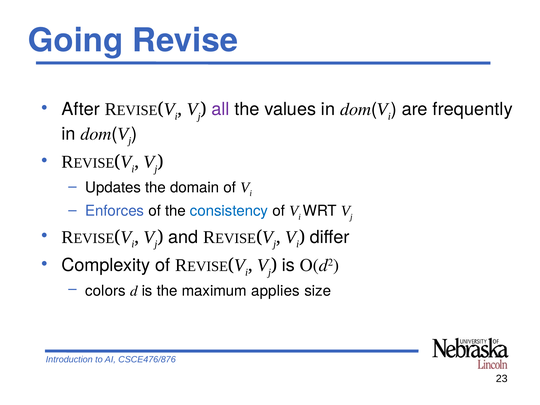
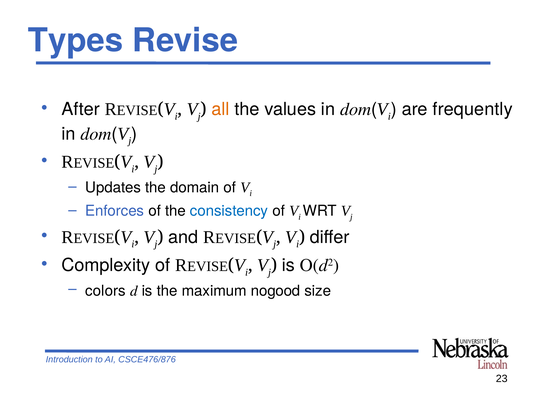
Going: Going -> Types (76, 41)
all colour: purple -> orange (220, 109)
applies: applies -> nogood (276, 291)
